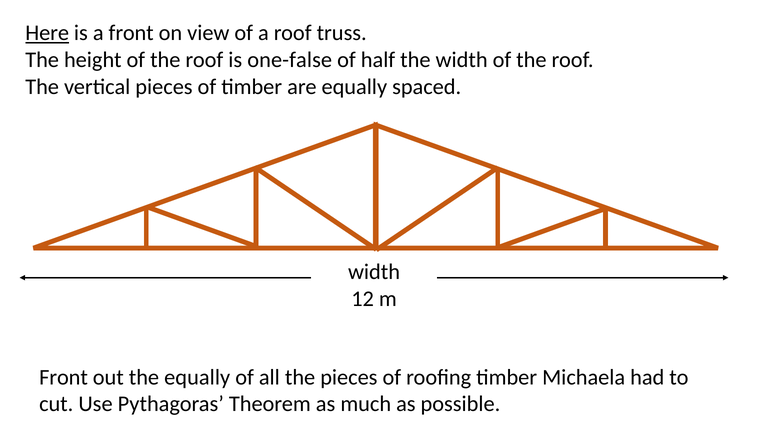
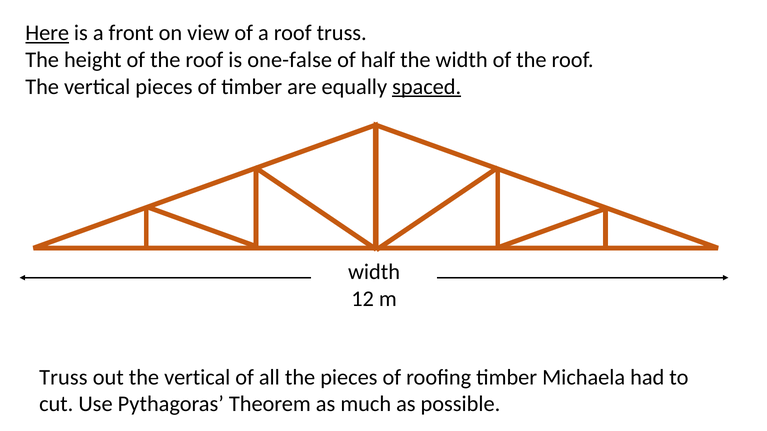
spaced underline: none -> present (427, 87)
Front: Front -> Truss (63, 378)
out the equally: equally -> vertical (197, 378)
